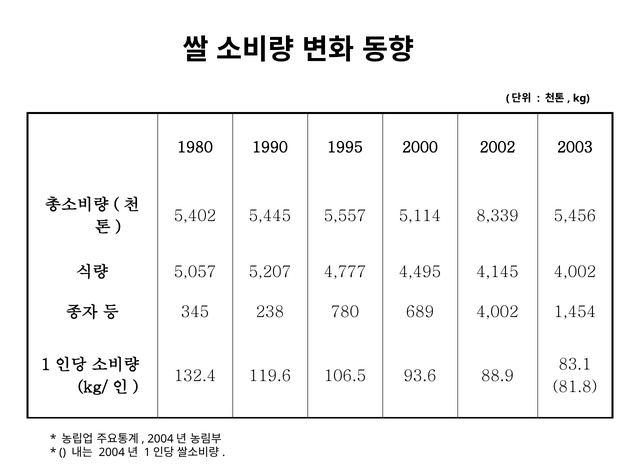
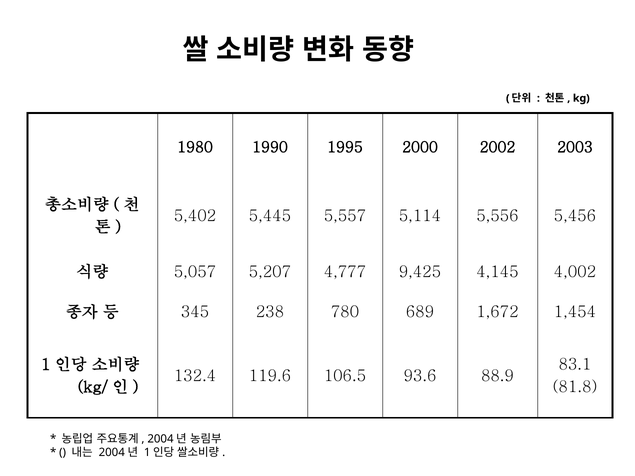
8,339: 8,339 -> 5,556 (497, 216)
4,495: 4,495 -> 9,425 (420, 272)
689 4,002: 4,002 -> 1,672 (497, 312)
